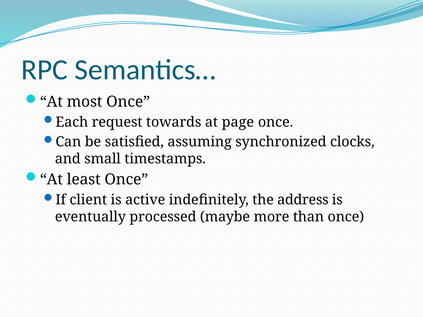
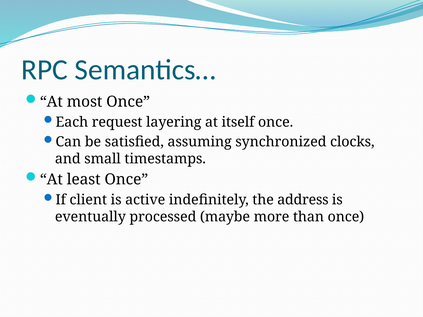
towards: towards -> layering (174, 122)
page: page -> itself (238, 122)
